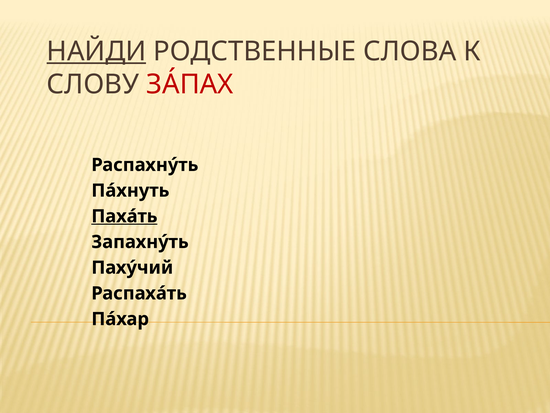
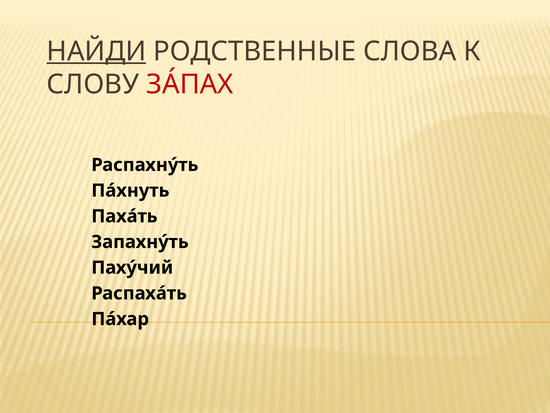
Пахáть underline: present -> none (124, 216)
